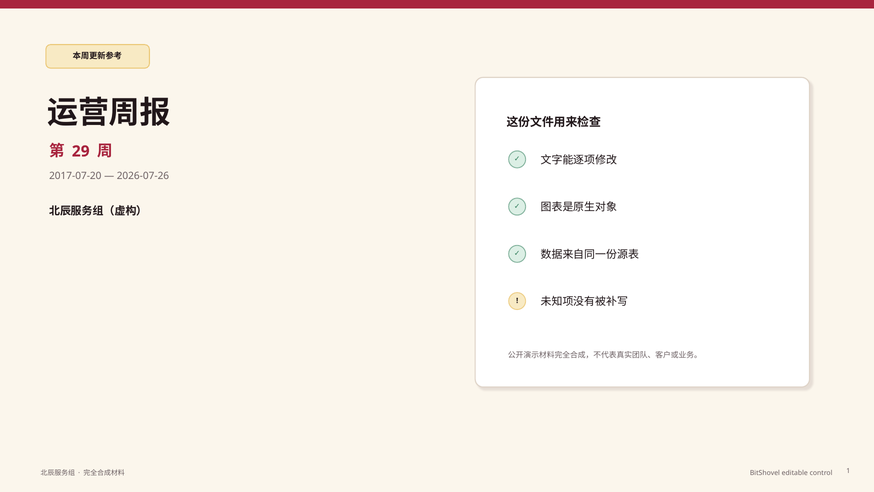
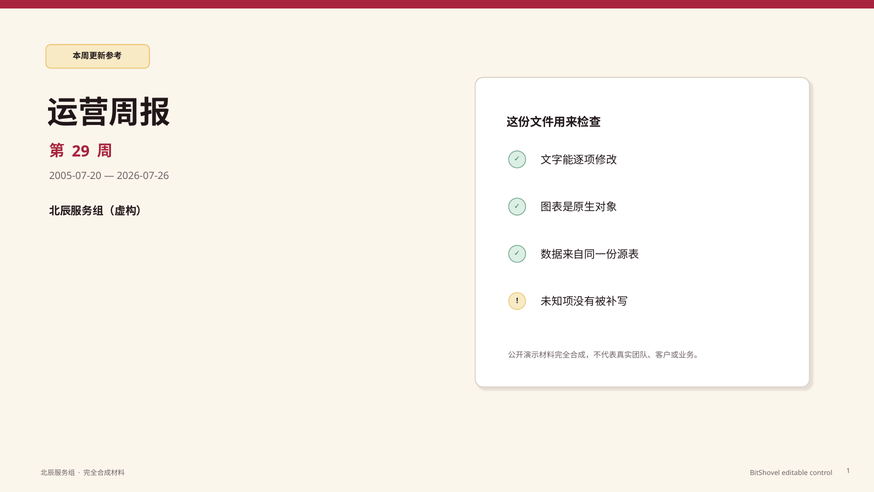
2017-07-20: 2017-07-20 -> 2005-07-20 (75, 176)
